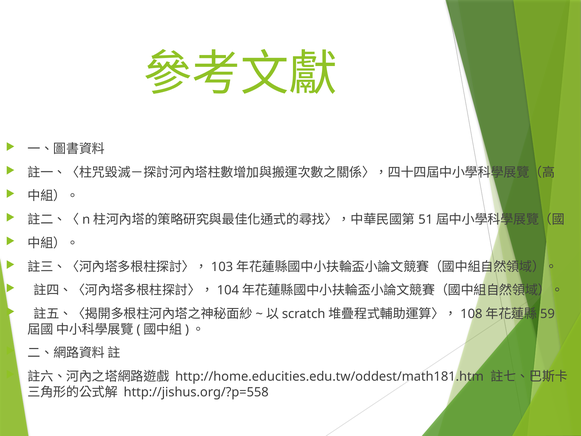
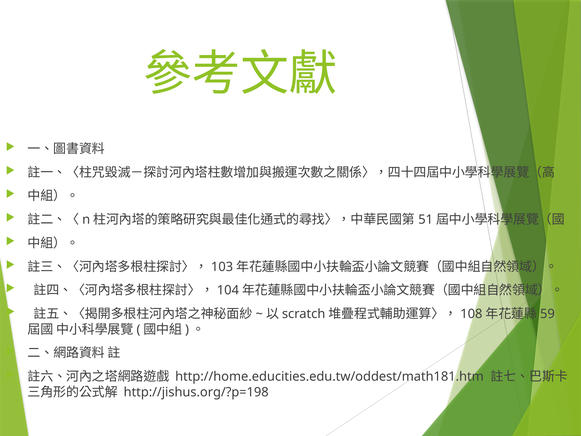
http://jishus.org/?p=558: http://jishus.org/?p=558 -> http://jishus.org/?p=198 (196, 392)
